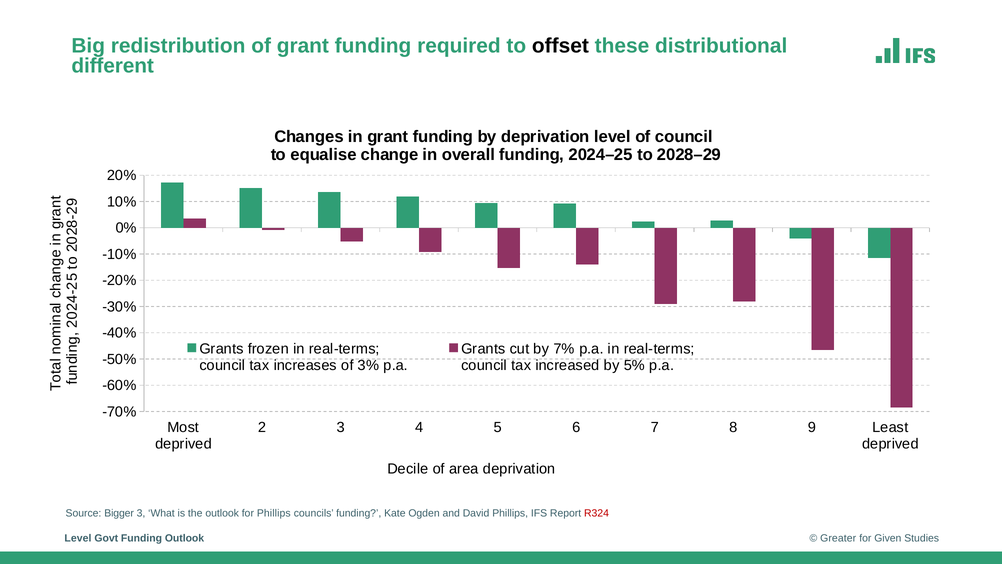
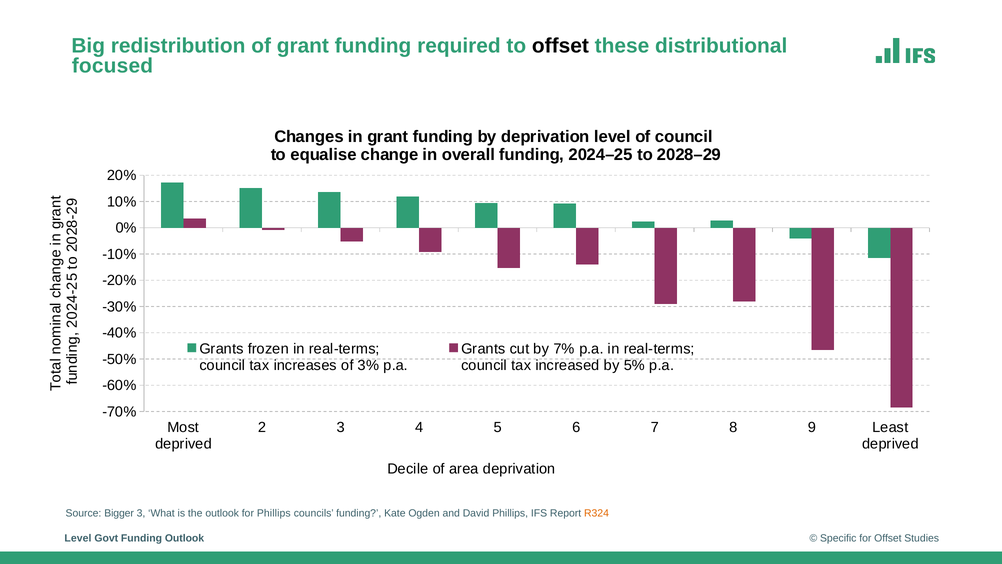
different: different -> focused (112, 66)
R324 colour: red -> orange (597, 513)
Greater: Greater -> Specific (838, 538)
for Given: Given -> Offset (888, 538)
